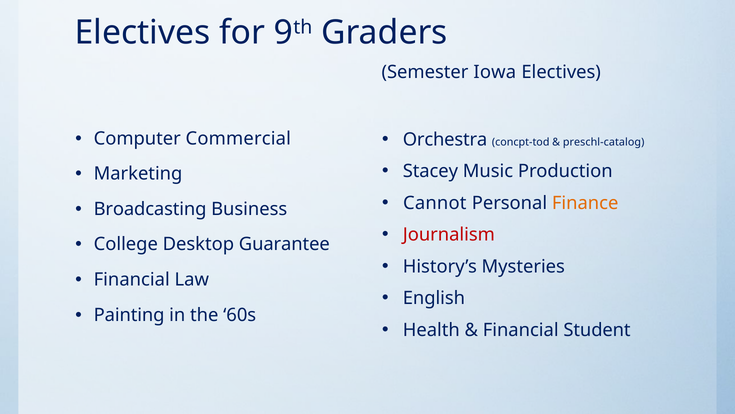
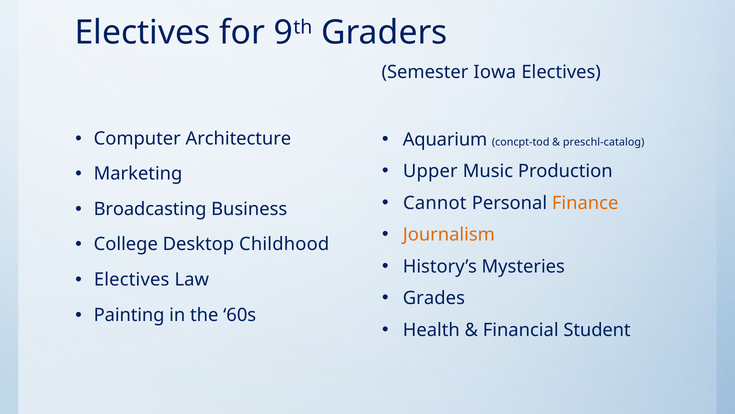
Commercial: Commercial -> Architecture (238, 138)
Orchestra: Orchestra -> Aquarium (445, 140)
Stacey: Stacey -> Upper (430, 171)
Journalism colour: red -> orange (449, 235)
Guarantee: Guarantee -> Childhood (284, 244)
Financial: Financial -> Electives (132, 279)
English: English -> Grades (434, 298)
